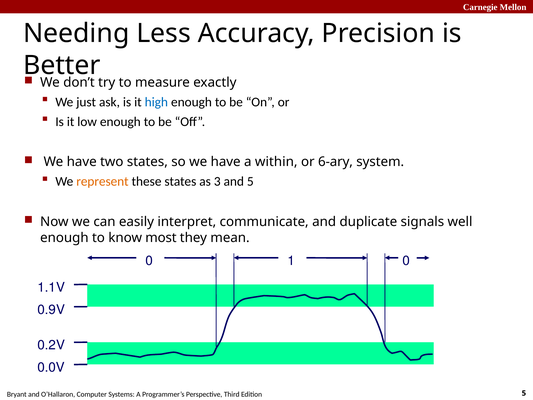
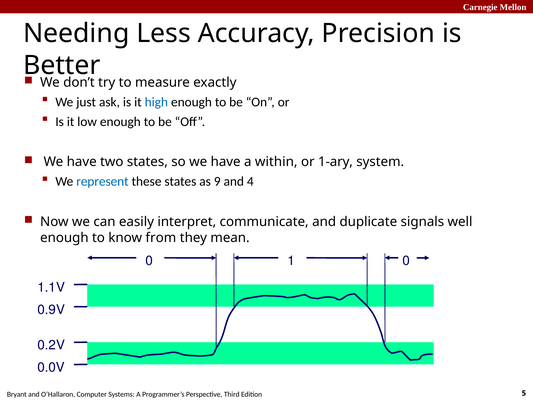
6-ary: 6-ary -> 1-ary (335, 162)
represent colour: orange -> blue (102, 181)
3: 3 -> 9 (217, 181)
and 5: 5 -> 4 (250, 181)
most: most -> from (161, 238)
